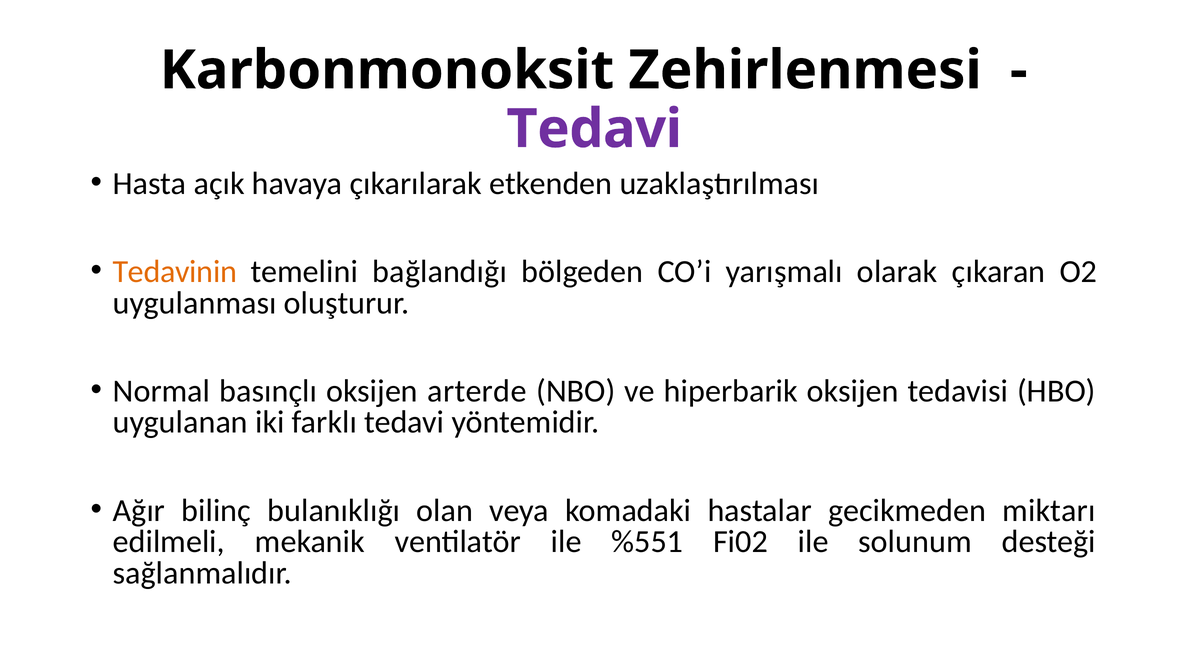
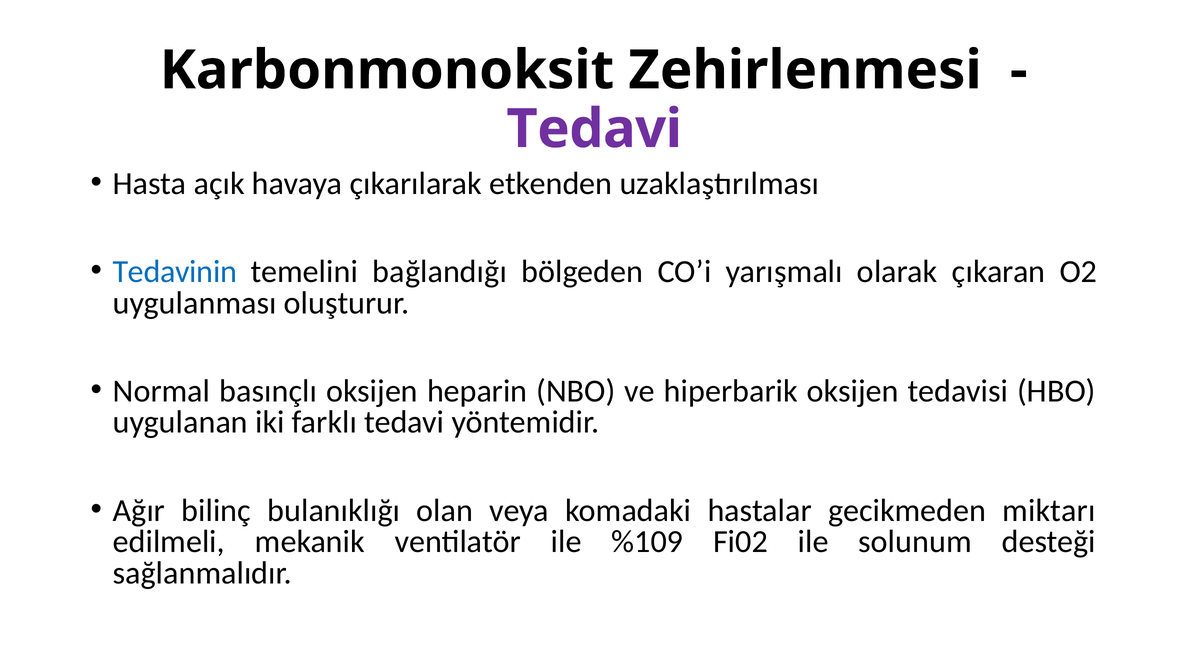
Tedavinin colour: orange -> blue (175, 272)
arterde: arterde -> heparin (477, 391)
%551: %551 -> %109 (647, 542)
